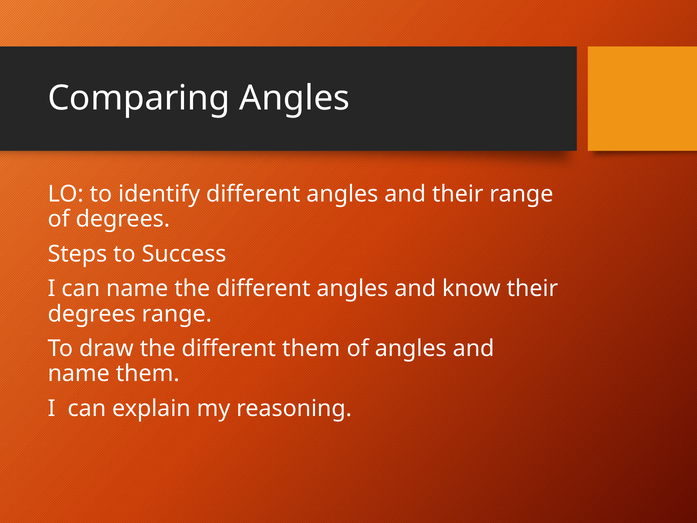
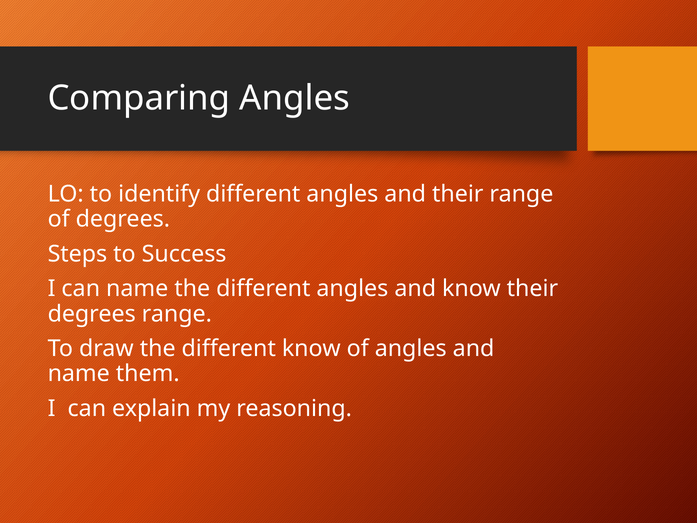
different them: them -> know (311, 348)
